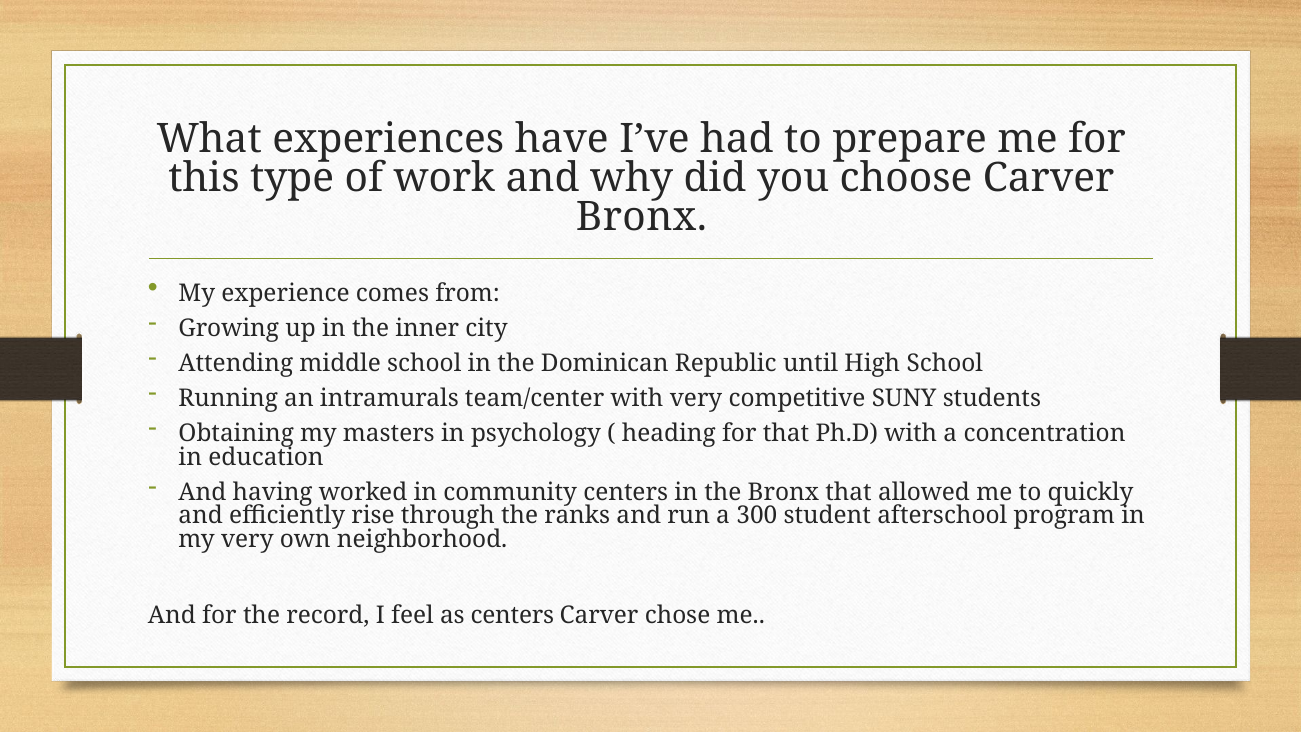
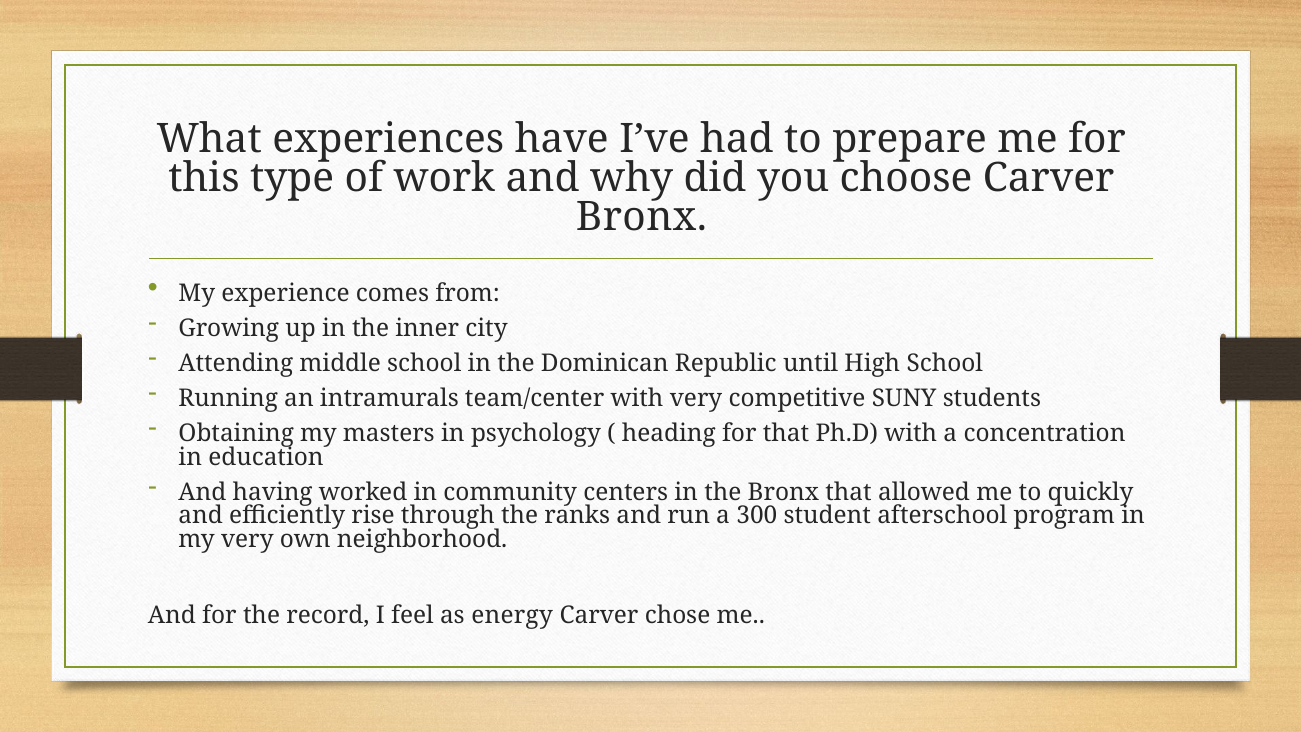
as centers: centers -> energy (512, 615)
